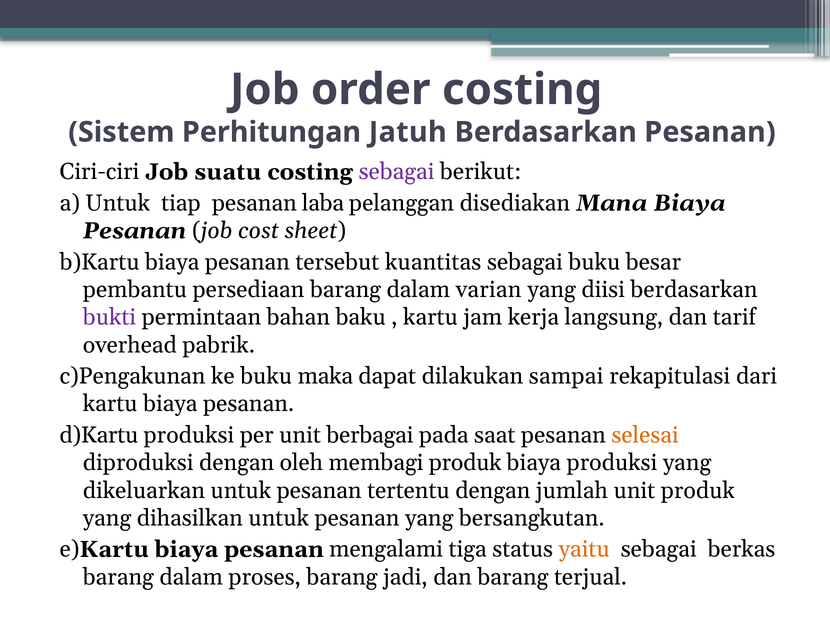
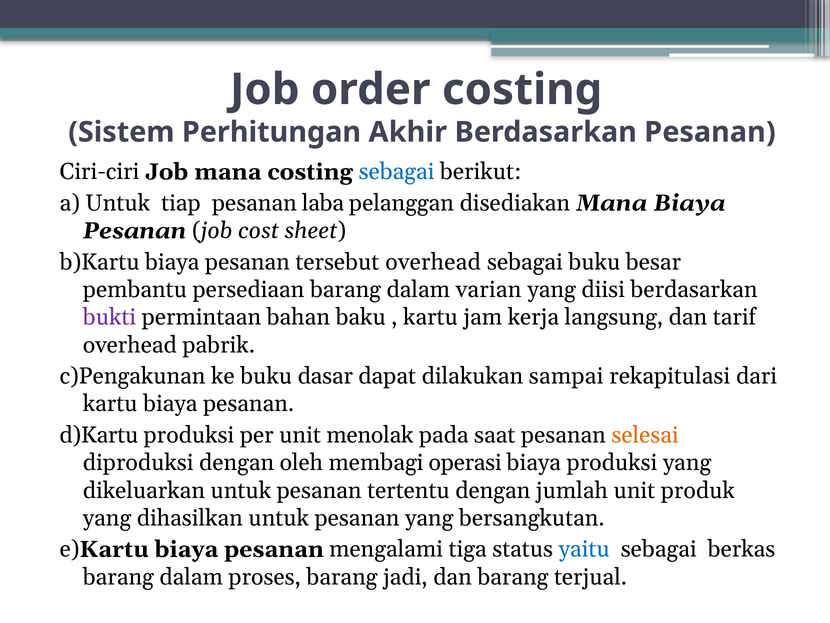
Jatuh: Jatuh -> Akhir (408, 132)
Job suatu: suatu -> mana (228, 172)
sebagai colour: purple -> blue (397, 172)
tersebut kuantitas: kuantitas -> overhead (433, 262)
maka: maka -> dasar (325, 376)
berbagai: berbagai -> menolak (370, 435)
membagi produk: produk -> operasi (465, 462)
yaitu colour: orange -> blue (584, 549)
